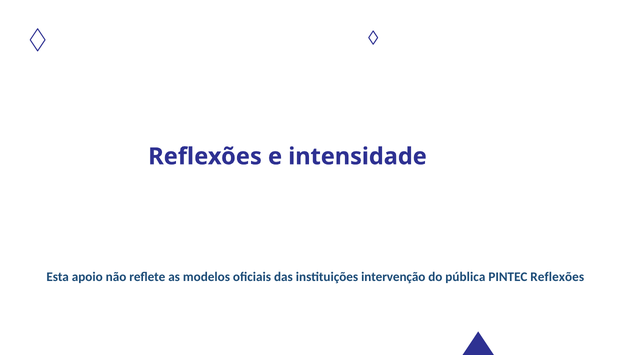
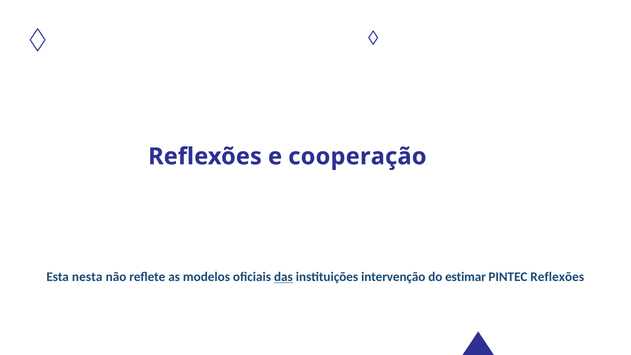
intensidade: intensidade -> cooperação (357, 156)
apoio: apoio -> nesta (87, 277)
das underline: none -> present (283, 277)
pública: pública -> estimar (465, 277)
